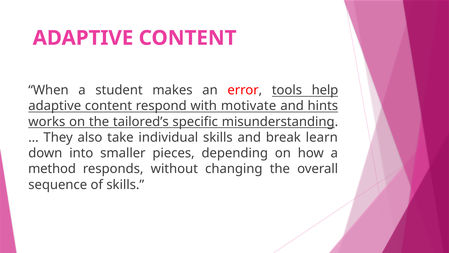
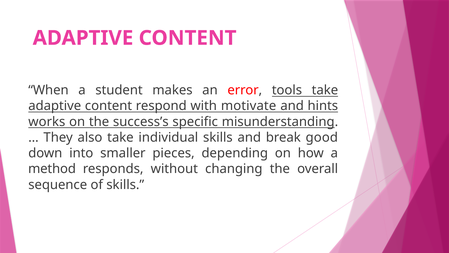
tools help: help -> take (325, 90)
tailored’s: tailored’s -> success’s (141, 121)
learn: learn -> good (322, 137)
